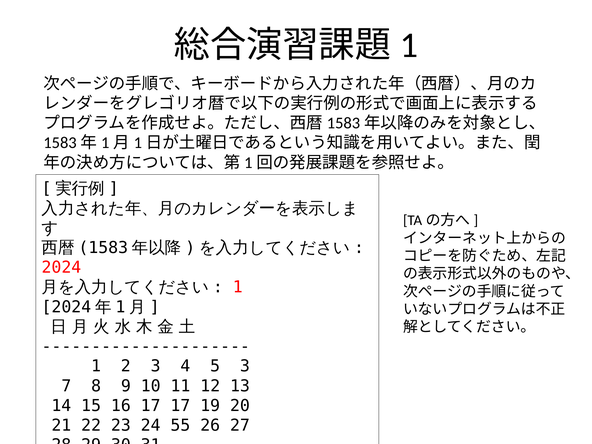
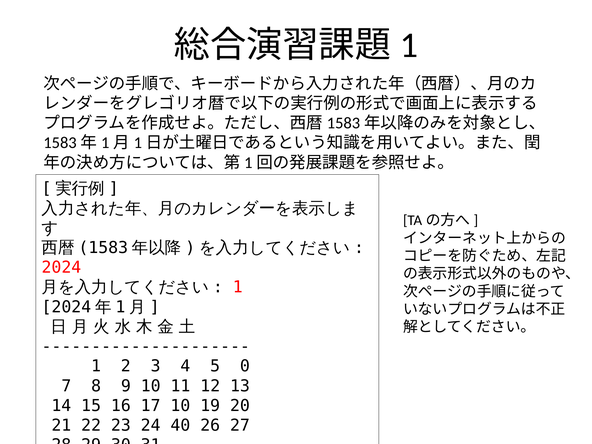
5 3: 3 -> 0 (245, 366)
17 17: 17 -> 10 (180, 406)
55: 55 -> 40 (180, 425)
